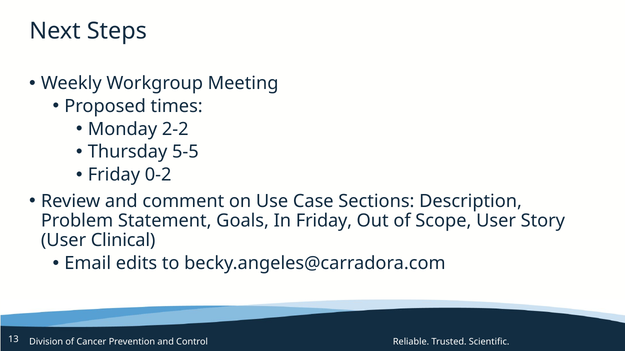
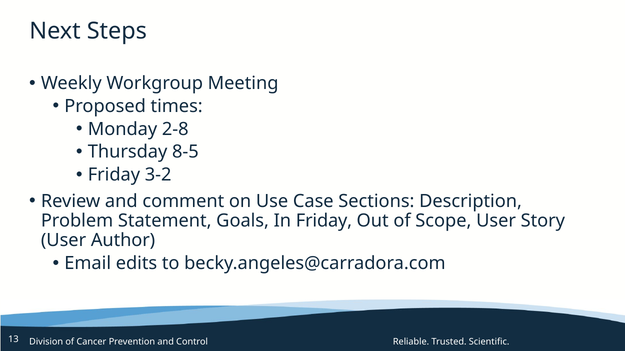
2-2: 2-2 -> 2-8 (175, 129)
5-5: 5-5 -> 8-5 (185, 152)
0-2: 0-2 -> 3-2 (158, 175)
Clinical: Clinical -> Author (123, 241)
